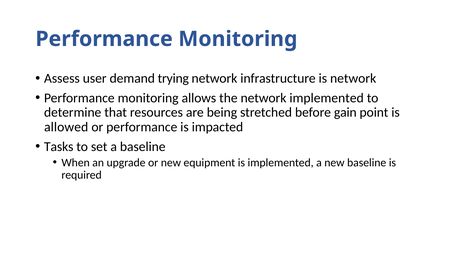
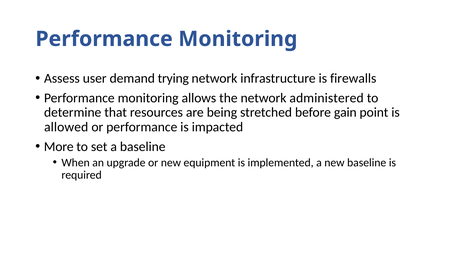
is network: network -> firewalls (353, 78)
network implemented: implemented -> administered (327, 98)
Tasks: Tasks -> More (59, 147)
